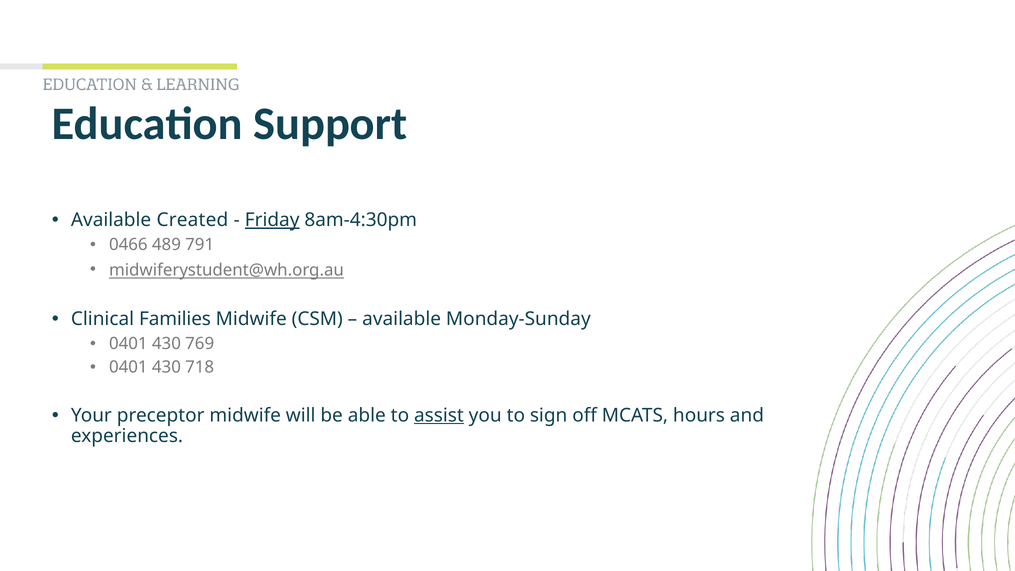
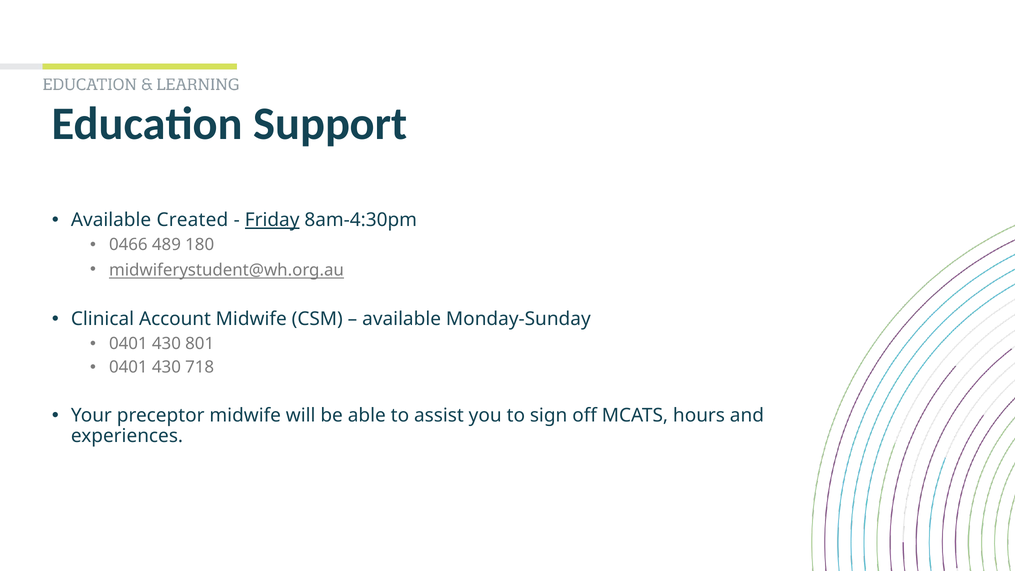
791: 791 -> 180 (200, 245)
Families: Families -> Account (175, 319)
769: 769 -> 801 (200, 344)
assist underline: present -> none (439, 415)
